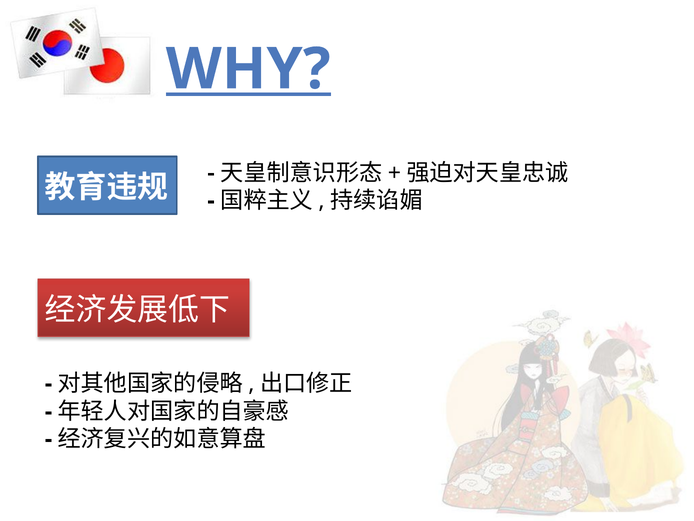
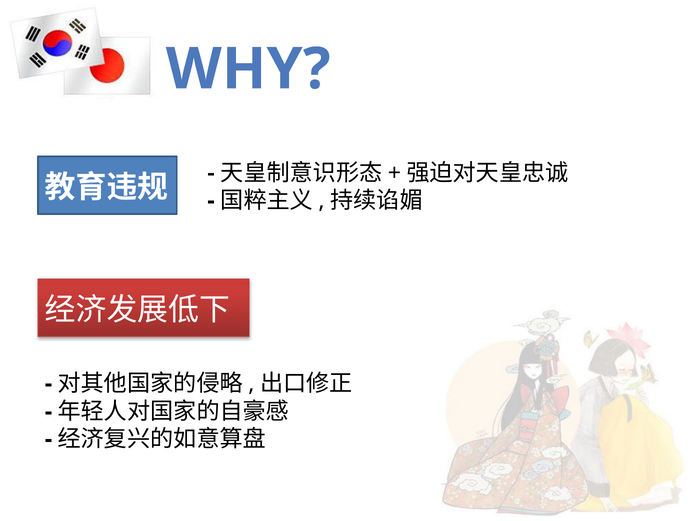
WHY underline: present -> none (248, 69)
